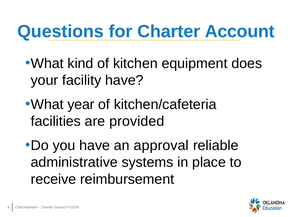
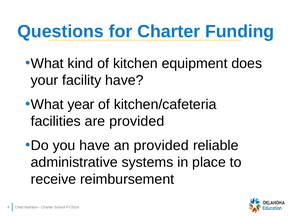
Account: Account -> Funding (240, 32)
an approval: approval -> provided (161, 146)
